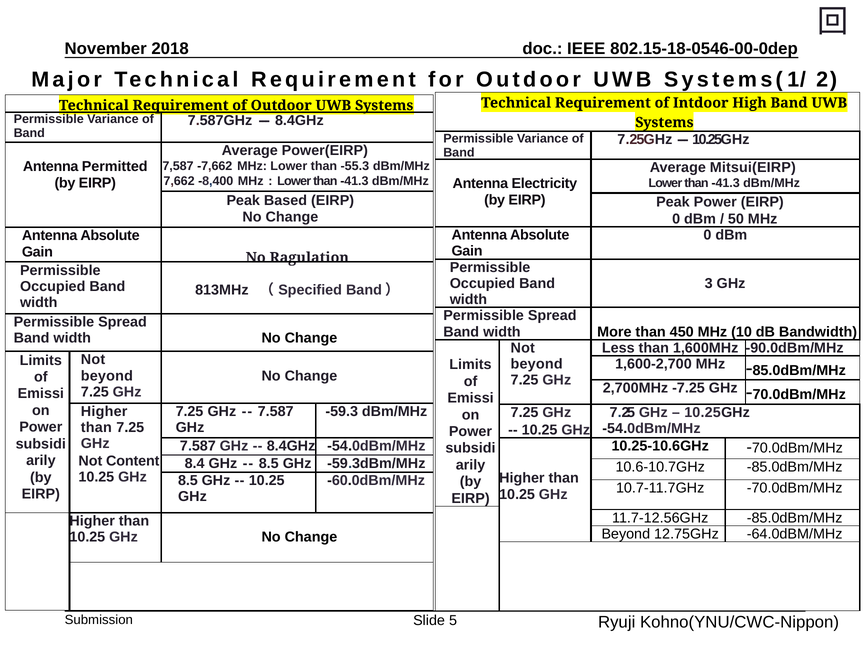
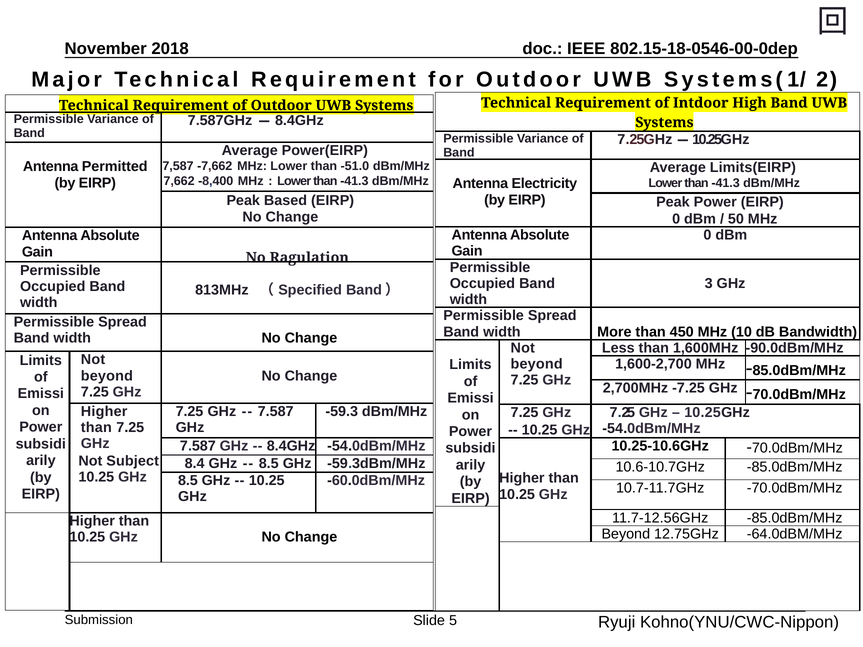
-55.3: -55.3 -> -51.0 (355, 166)
Mitsui(EIRP: Mitsui(EIRP -> Limits(EIRP (753, 168)
Content: Content -> Subject (133, 461)
